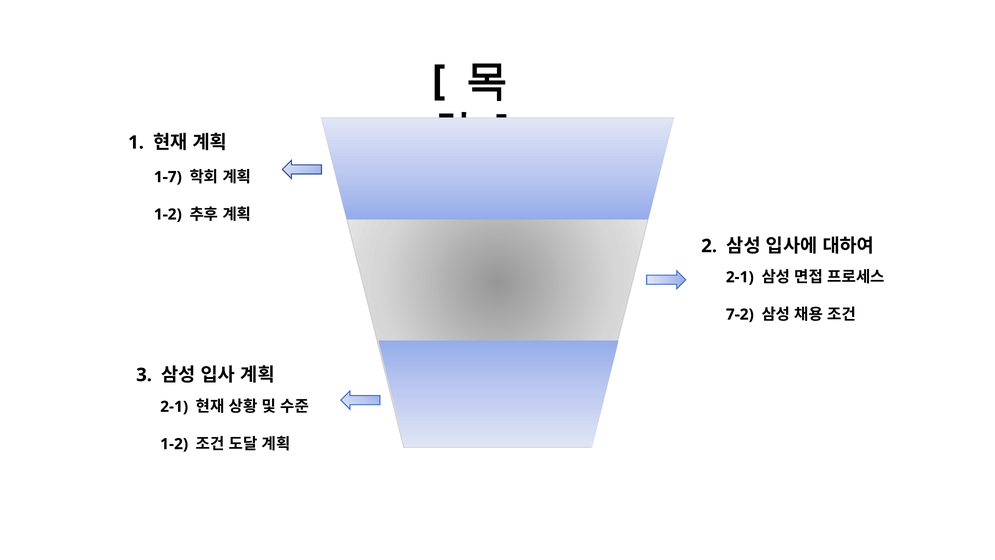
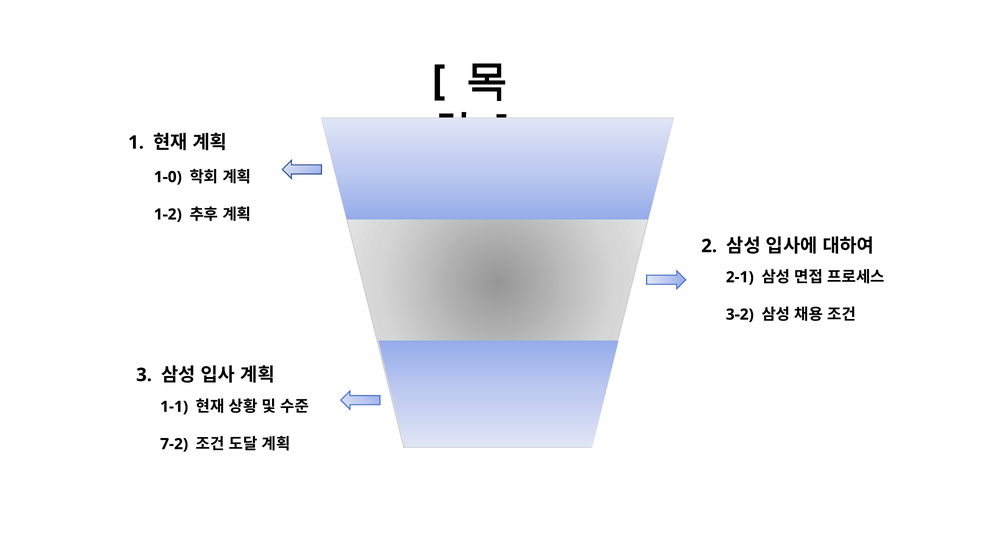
1-7: 1-7 -> 1-0 (168, 177)
7-2: 7-2 -> 3-2 (740, 314)
2-1: 2-1 -> 1-1 (174, 407)
1-2: 1-2 -> 7-2 (174, 444)
